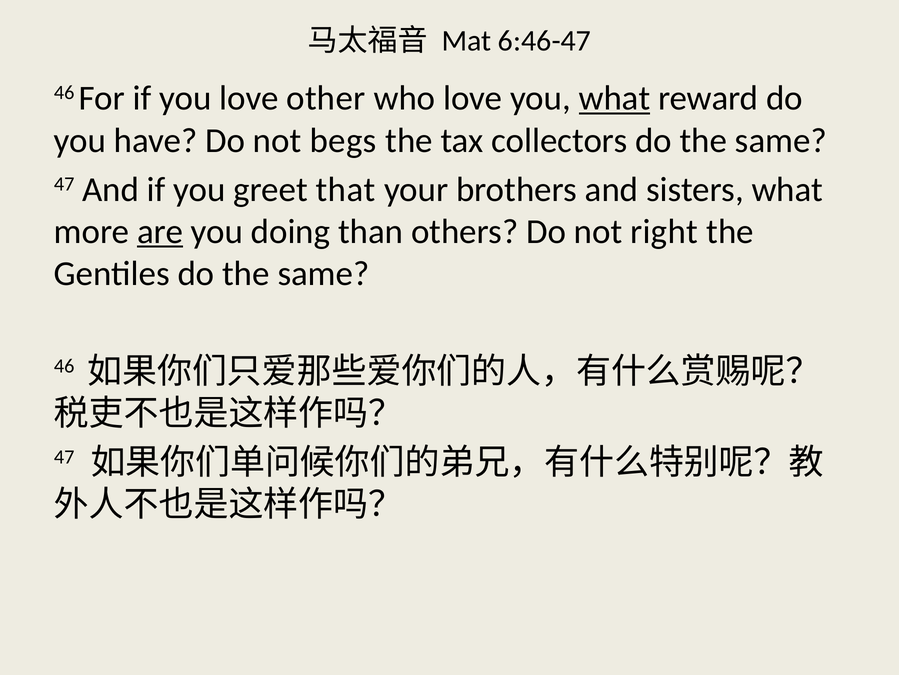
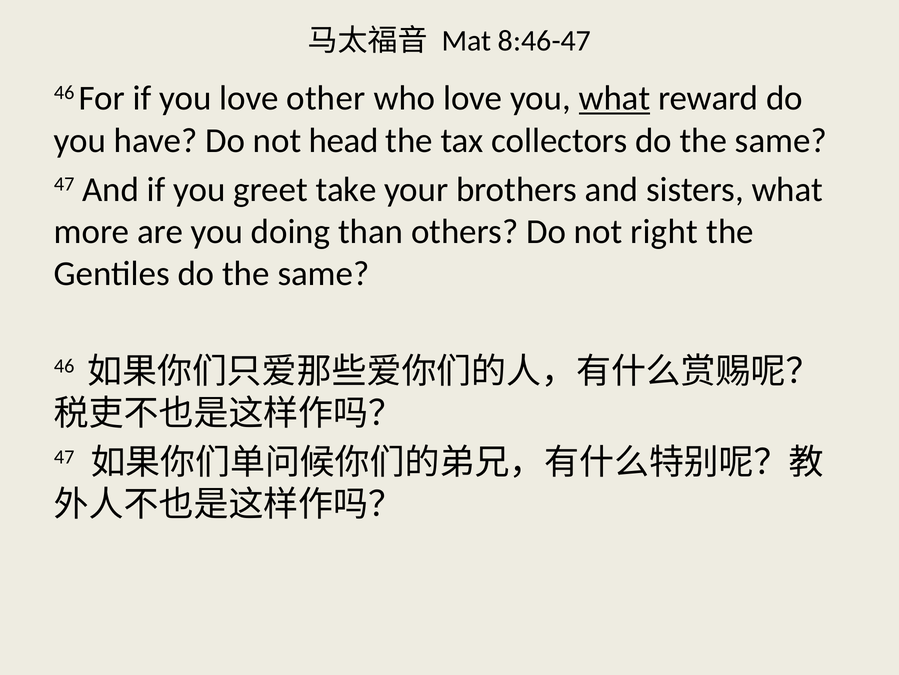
6:46-47: 6:46-47 -> 8:46-47 (545, 41)
begs: begs -> head (344, 140)
that: that -> take (346, 189)
are underline: present -> none (160, 231)
